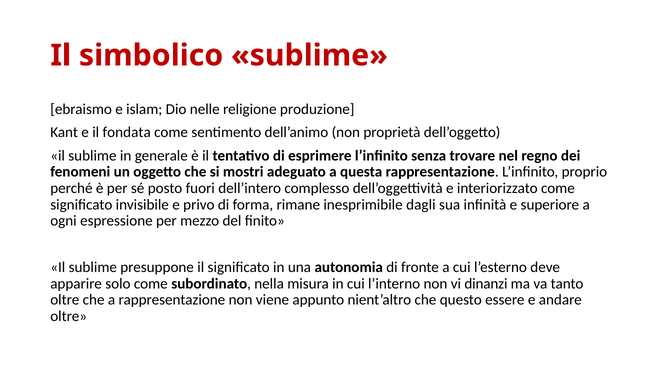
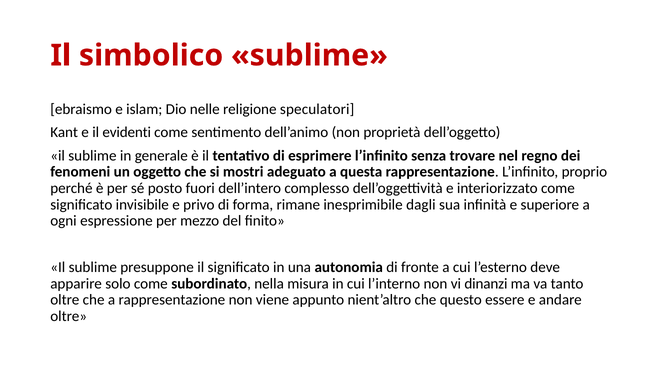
produzione: produzione -> speculatori (317, 109)
fondata: fondata -> evidenti (127, 133)
